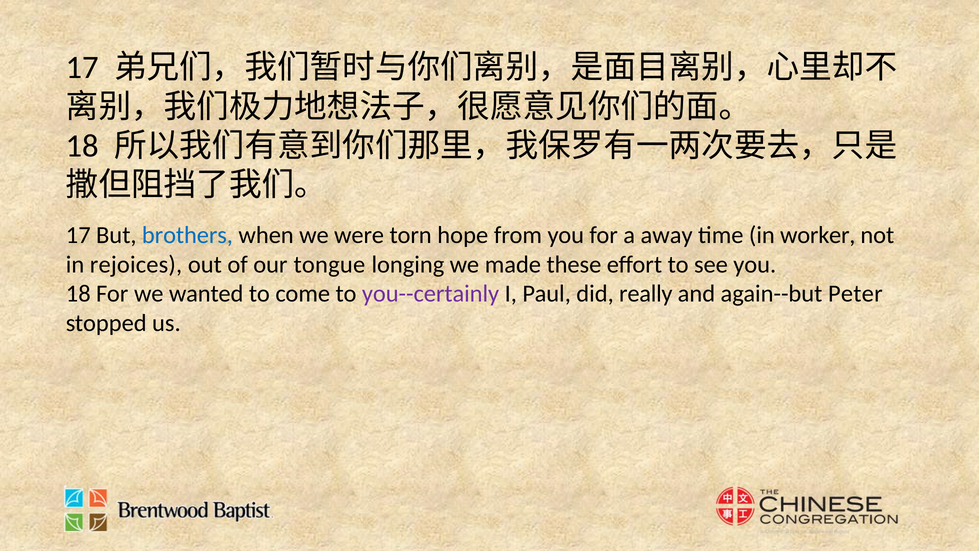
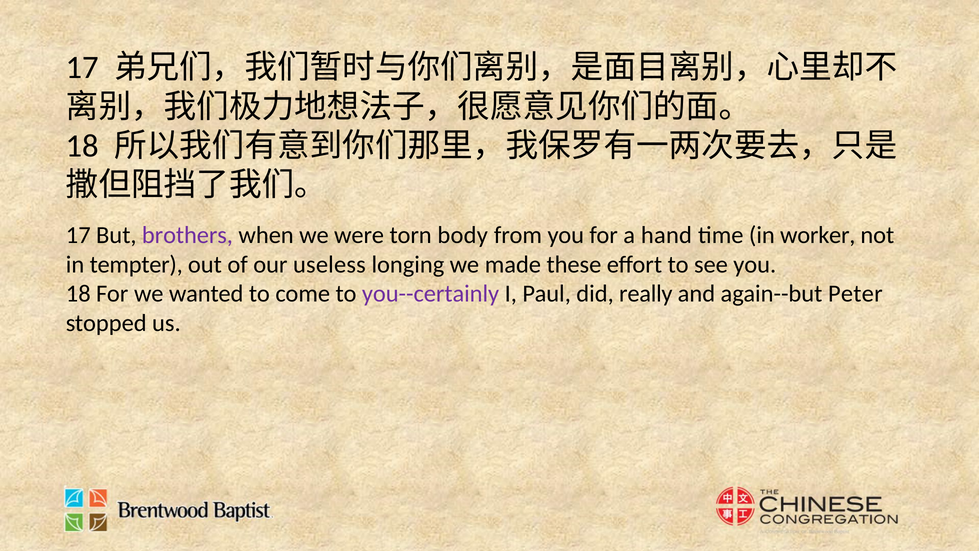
brothers colour: blue -> purple (187, 235)
hope: hope -> body (463, 235)
away: away -> hand (666, 235)
rejoices: rejoices -> tempter (136, 264)
tongue: tongue -> useless (329, 264)
